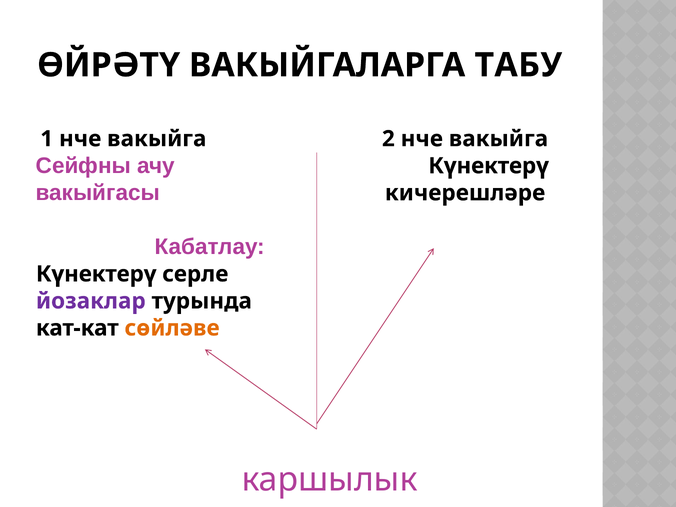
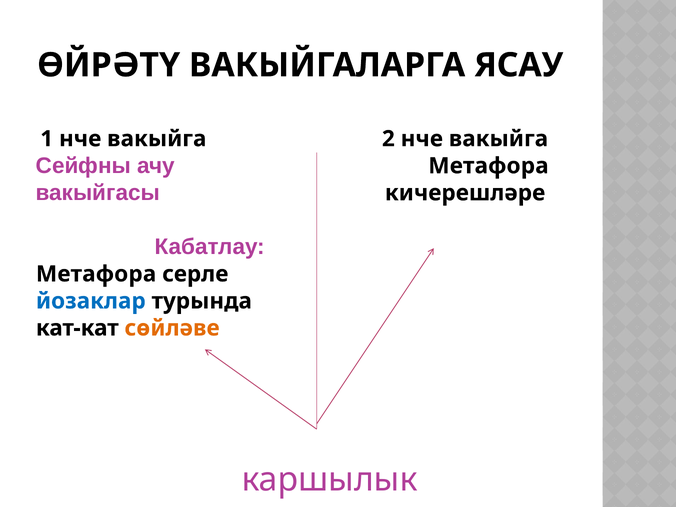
ТАБУ: ТАБУ -> ЯСАУ (519, 65)
Күнектерү: Күнектерү -> Метафора (488, 166)
Күнектерү: Күнектерү -> Метафора (96, 274)
йозаклар colour: purple -> blue (91, 301)
